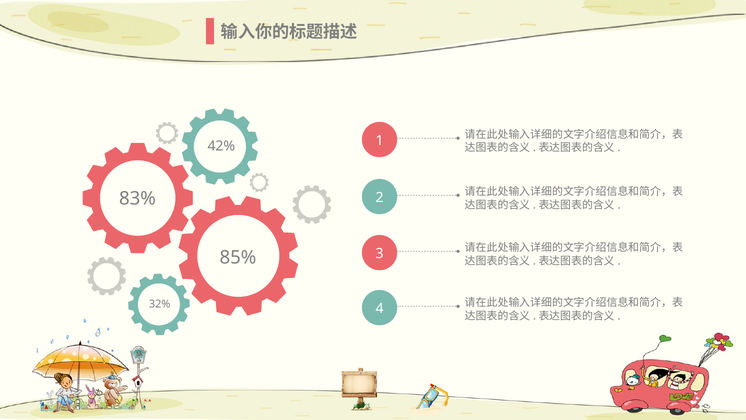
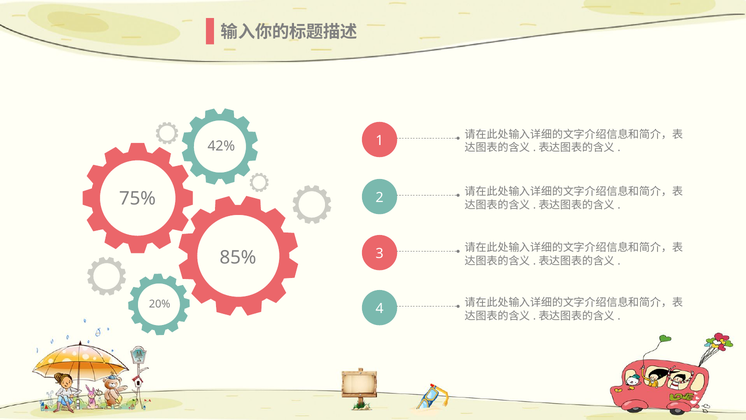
83%: 83% -> 75% (137, 198)
32%: 32% -> 20% (160, 304)
